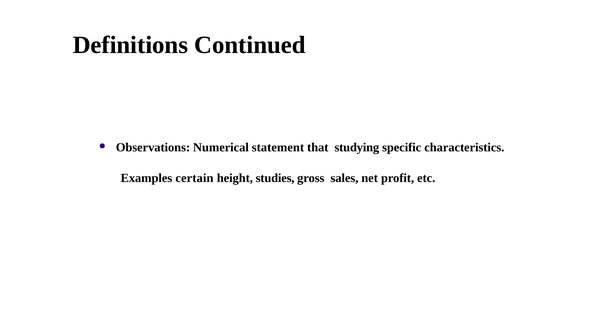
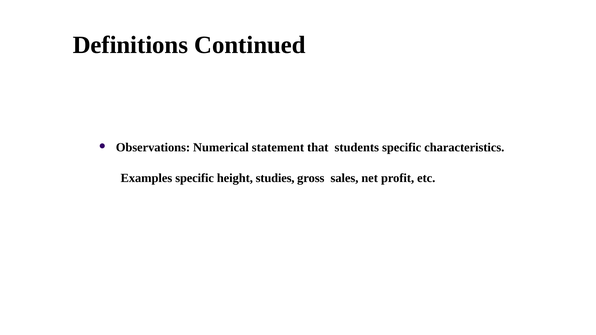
studying: studying -> students (357, 148)
Examples certain: certain -> specific (195, 178)
